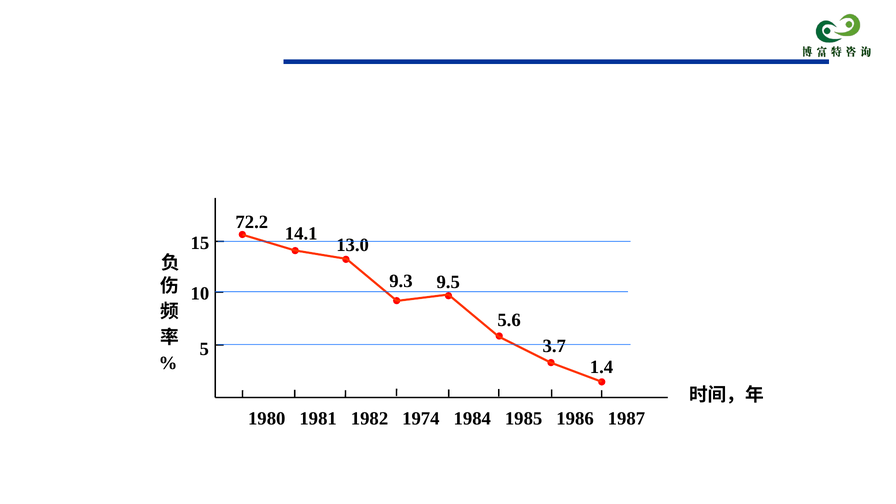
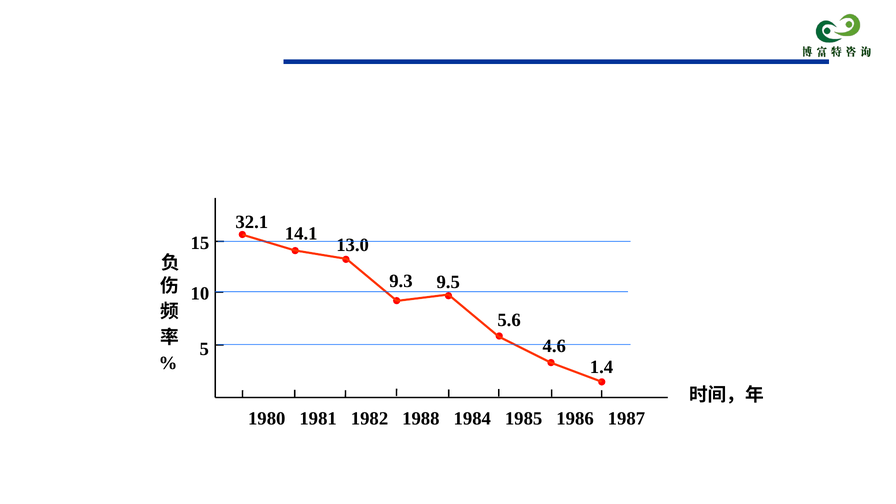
72.2: 72.2 -> 32.1 (252, 222)
3.7: 3.7 -> 4.6 (554, 346)
1974: 1974 -> 1988 (421, 419)
